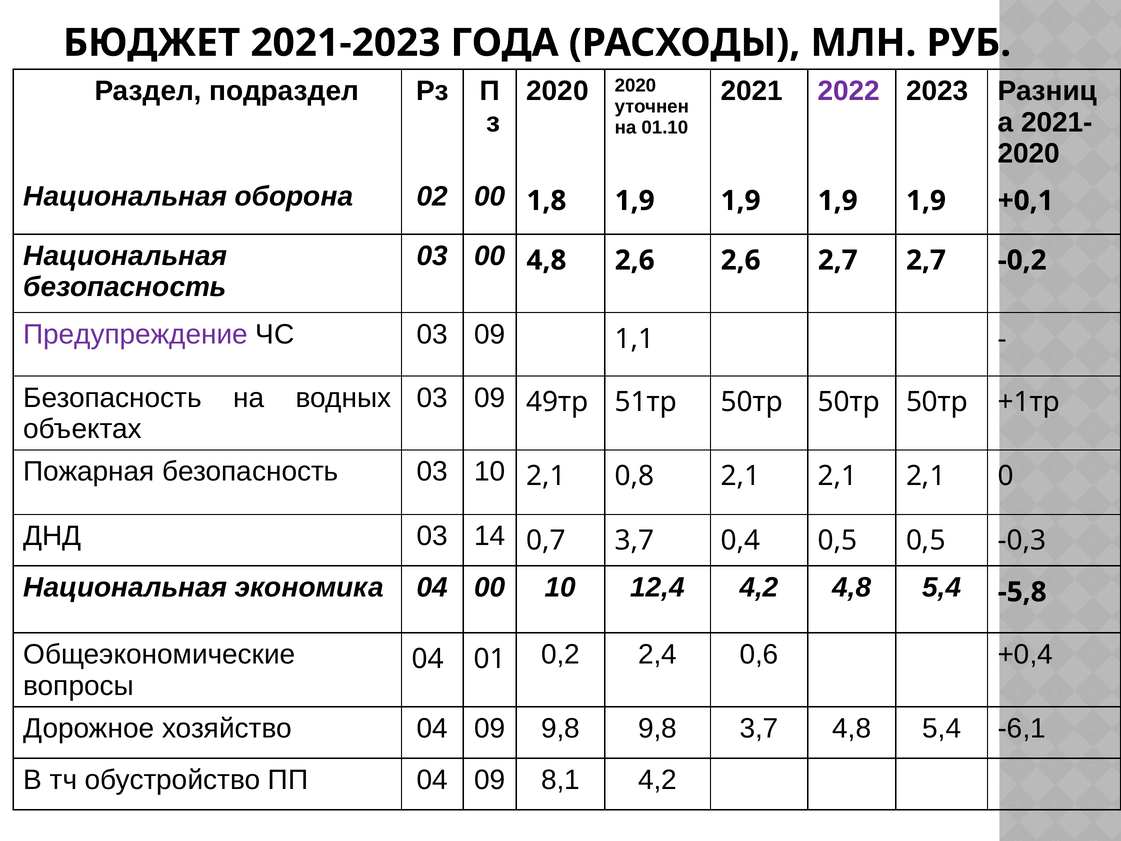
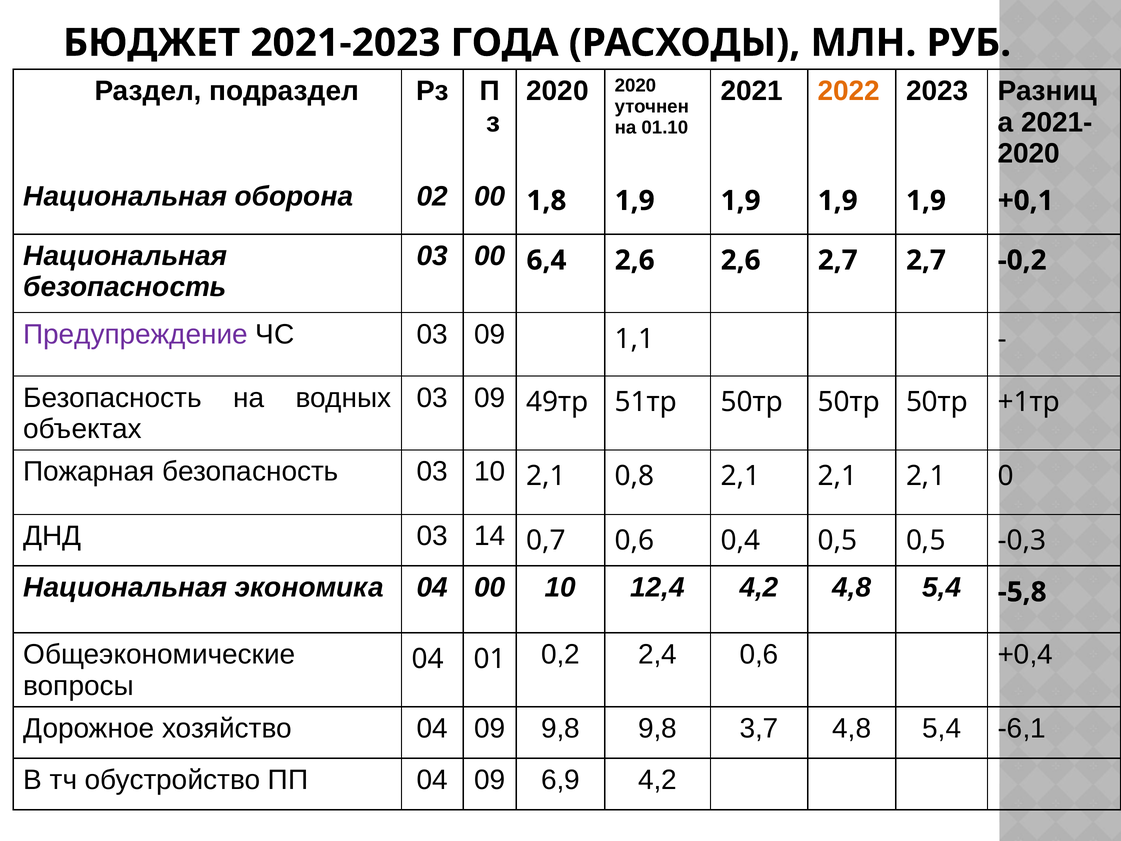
2022 colour: purple -> orange (849, 91)
00 4,8: 4,8 -> 6,4 (546, 260)
0,7 3,7: 3,7 -> 0,6 (635, 540)
8,1: 8,1 -> 6,9 (560, 780)
